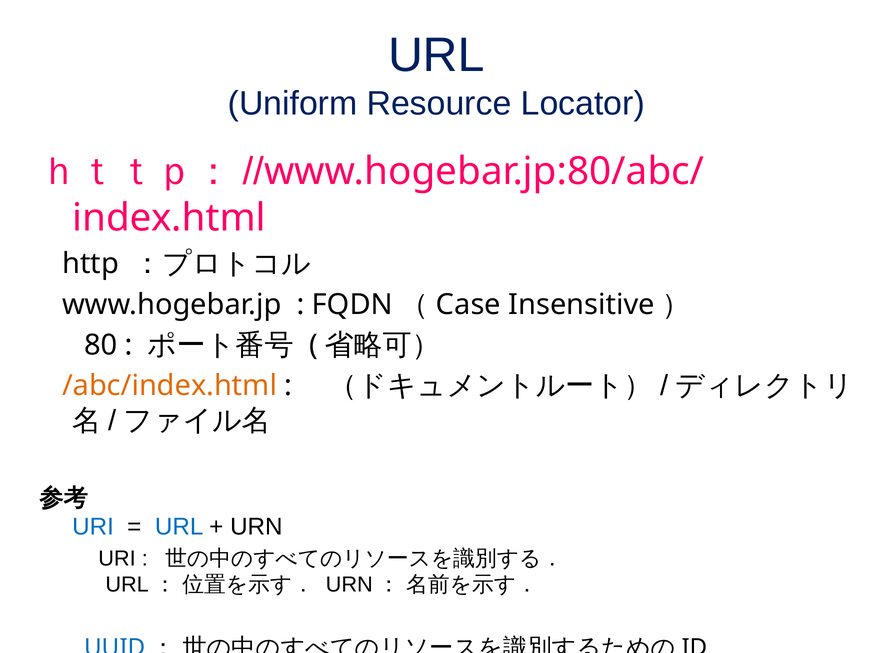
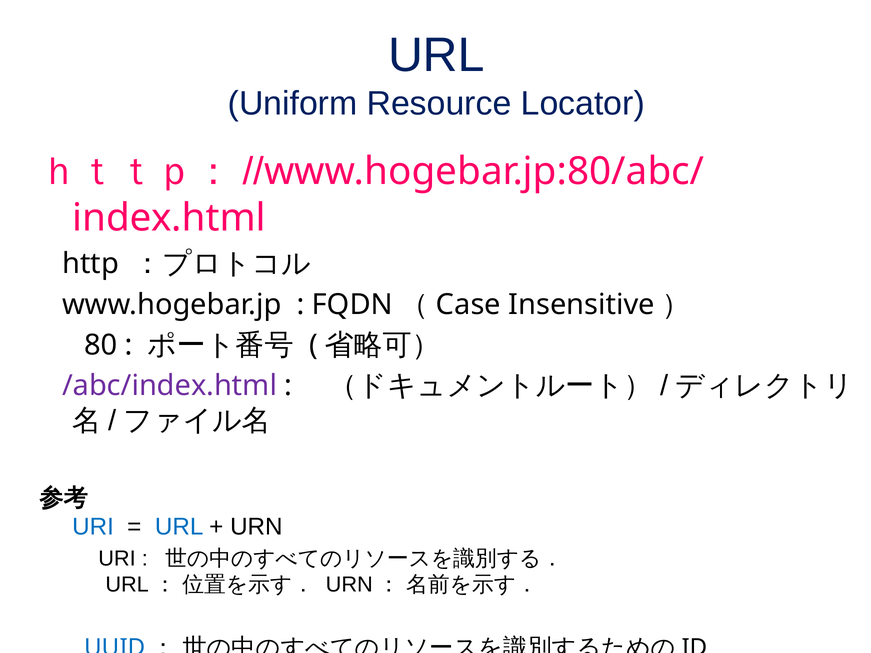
/abc/index.html colour: orange -> purple (170, 386)
